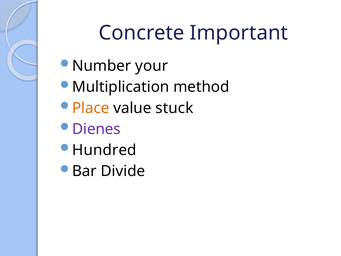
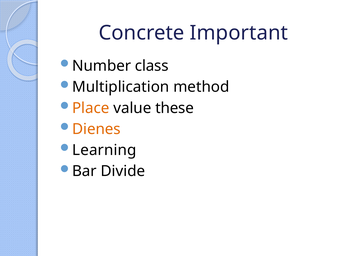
your: your -> class (152, 66)
stuck: stuck -> these (175, 108)
Dienes colour: purple -> orange (96, 129)
Hundred: Hundred -> Learning (104, 150)
